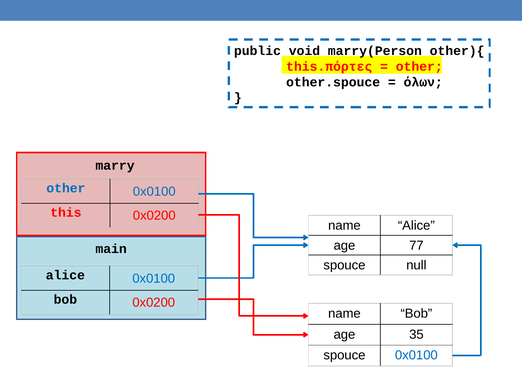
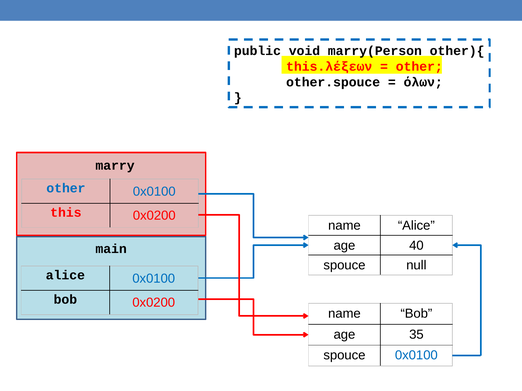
this.πόρτες: this.πόρτες -> this.λέξεων (329, 66)
77: 77 -> 40 (416, 246)
